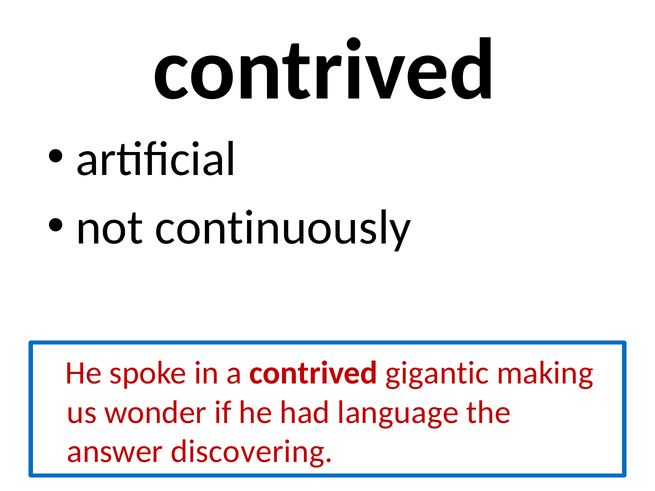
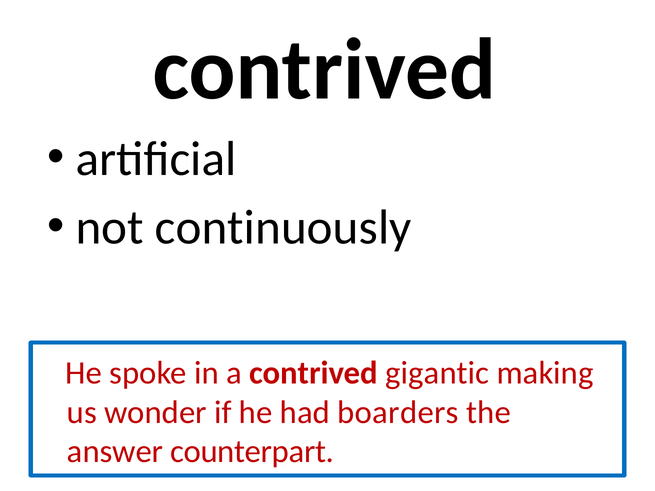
language: language -> boarders (398, 412)
discovering: discovering -> counterpart (252, 452)
